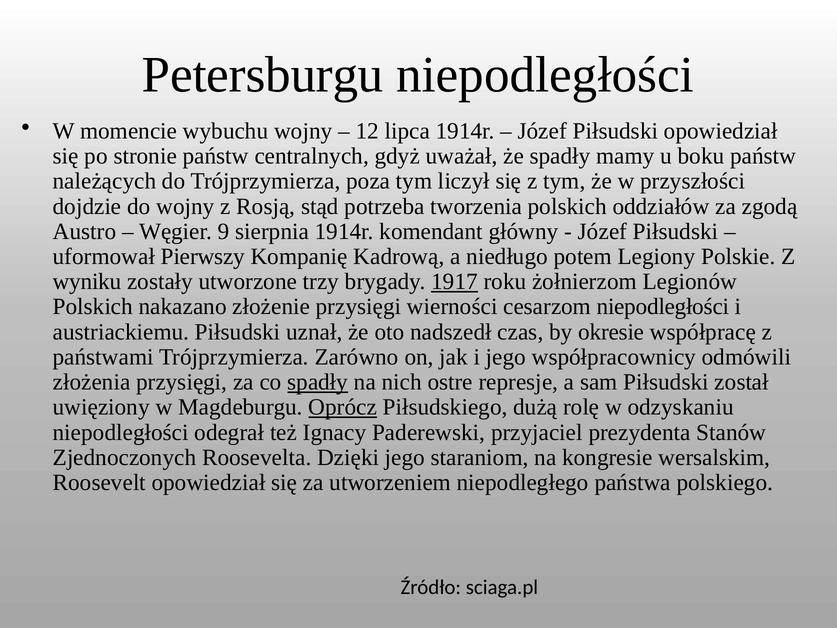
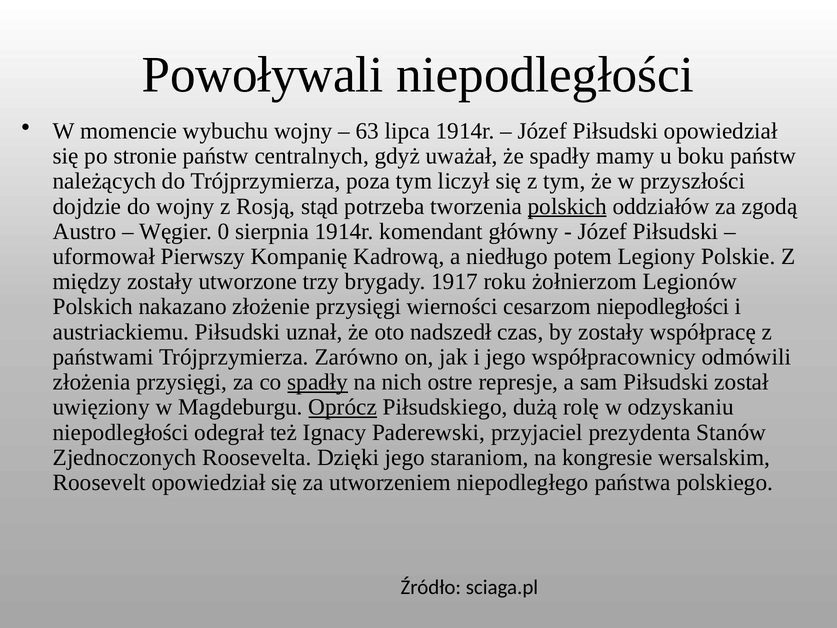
Petersburgu: Petersburgu -> Powoływali (263, 75)
12: 12 -> 63 (367, 131)
polskich underline: none -> present (567, 206)
9: 9 -> 0 (224, 231)
wyniku: wyniku -> między (87, 282)
1917 underline: present -> none (455, 282)
by okresie: okresie -> zostały (611, 332)
